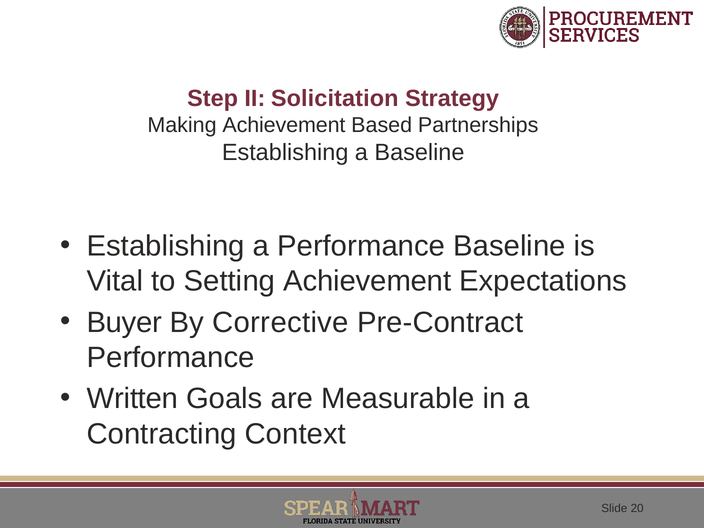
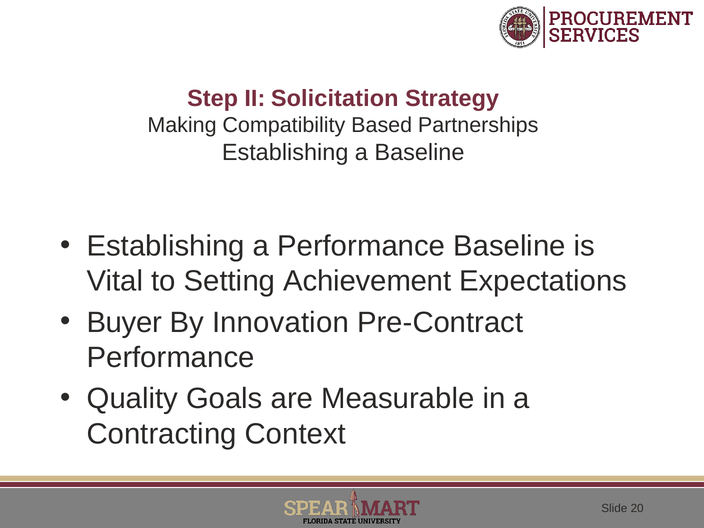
Making Achievement: Achievement -> Compatibility (284, 125)
Corrective: Corrective -> Innovation (281, 322)
Written: Written -> Quality (132, 399)
